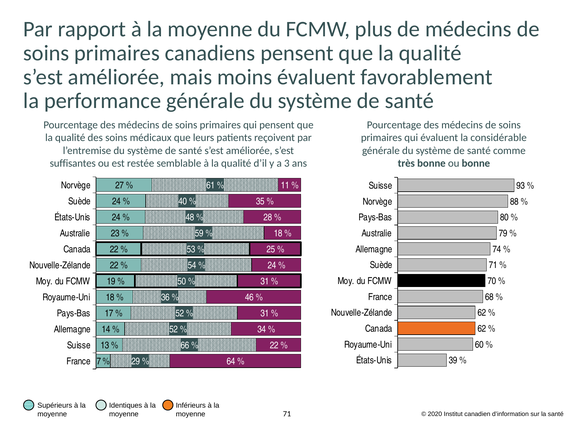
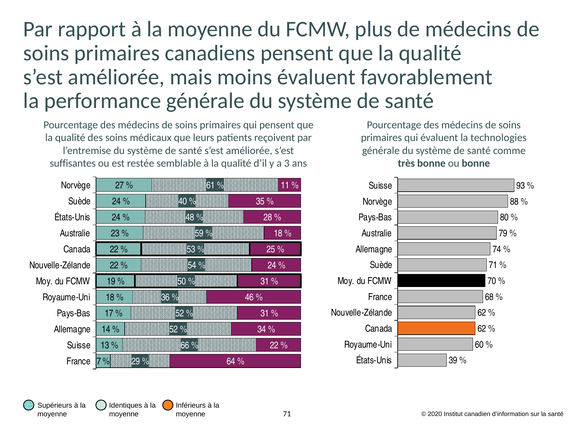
considérable: considérable -> technologies (499, 138)
